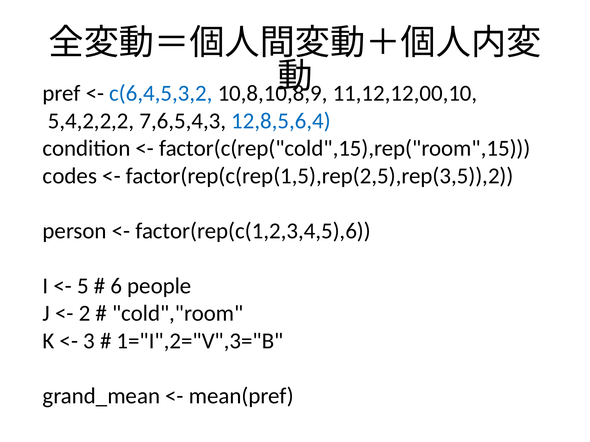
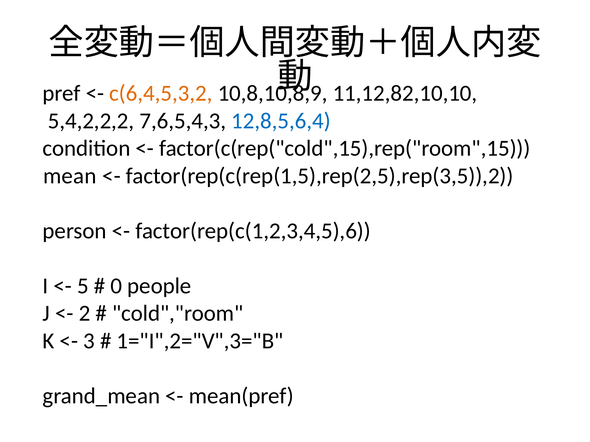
c(6,4,5,3,2 colour: blue -> orange (161, 93)
11,12,12,00,10: 11,12,12,00,10 -> 11,12,82,10,10 (405, 93)
codes: codes -> mean (70, 176)
6: 6 -> 0 (116, 286)
